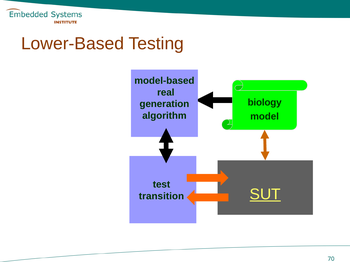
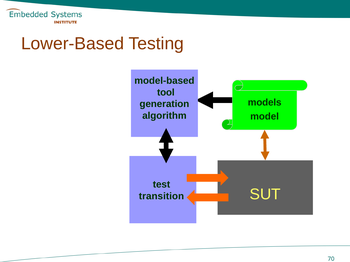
real: real -> tool (166, 92)
biology: biology -> models (265, 103)
SUT underline: present -> none (265, 195)
